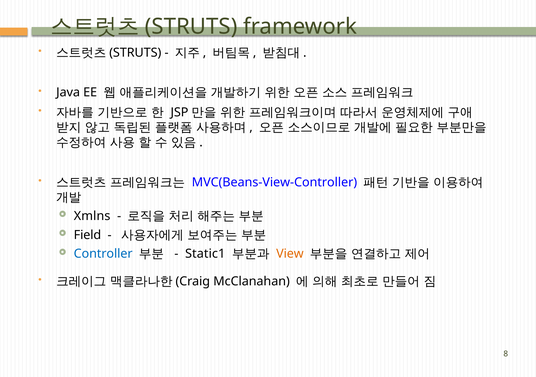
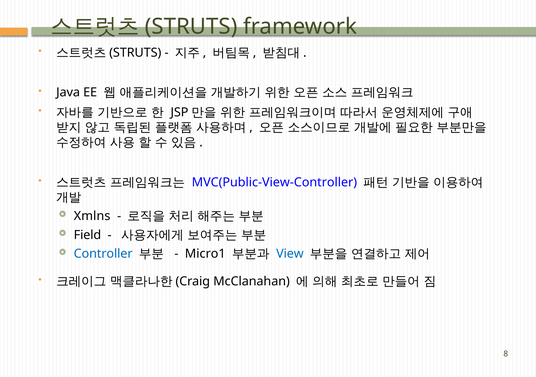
MVC(Beans-View-Controller: MVC(Beans-View-Controller -> MVC(Public-View-Controller (274, 182)
Static1: Static1 -> Micro1 (205, 254)
View colour: orange -> blue (290, 254)
